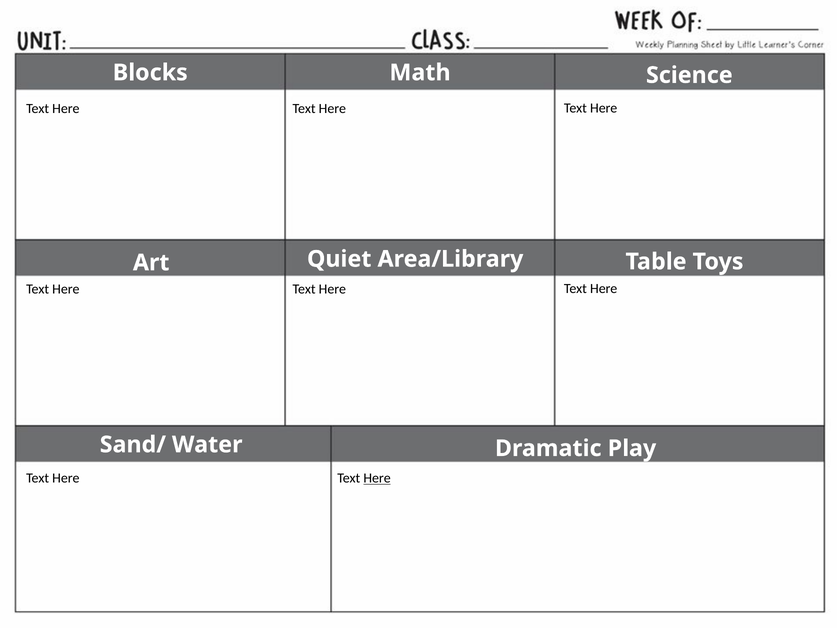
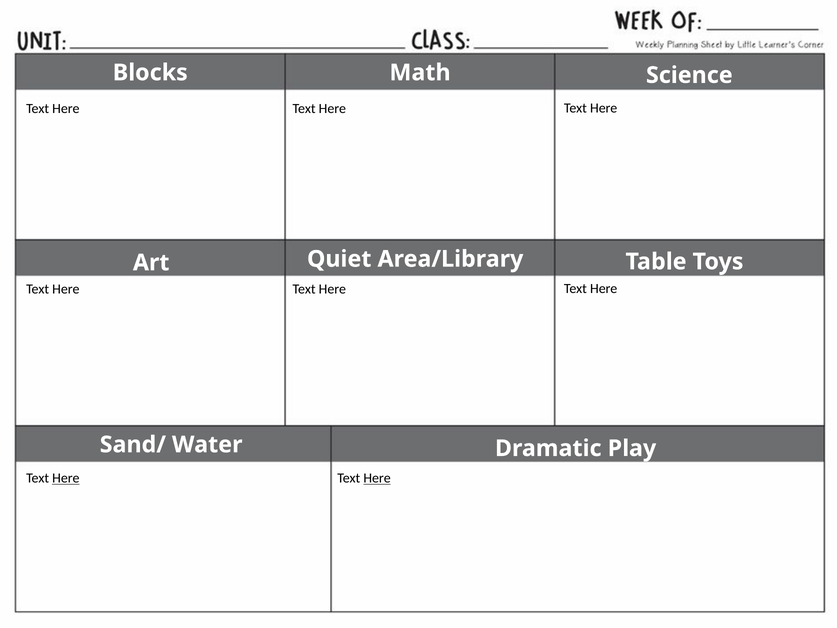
Here underline: none -> present (66, 478)
